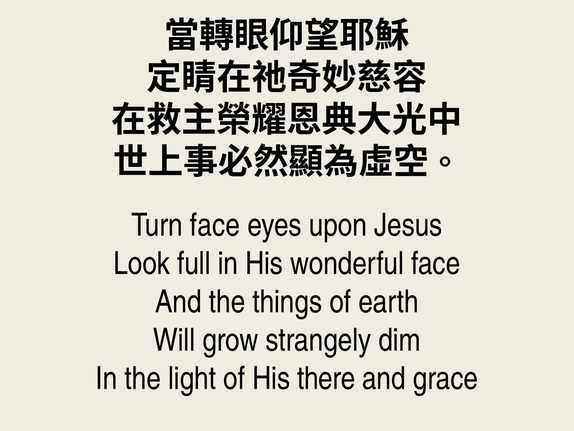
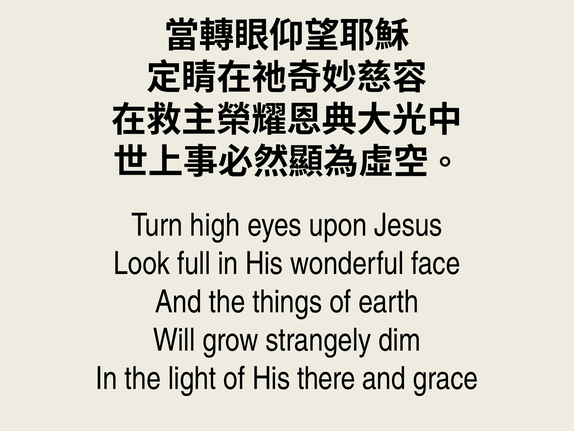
Turn face: face -> high (215, 225)
